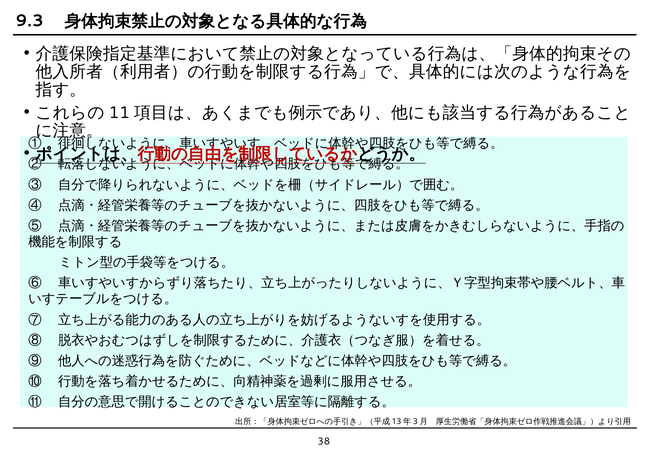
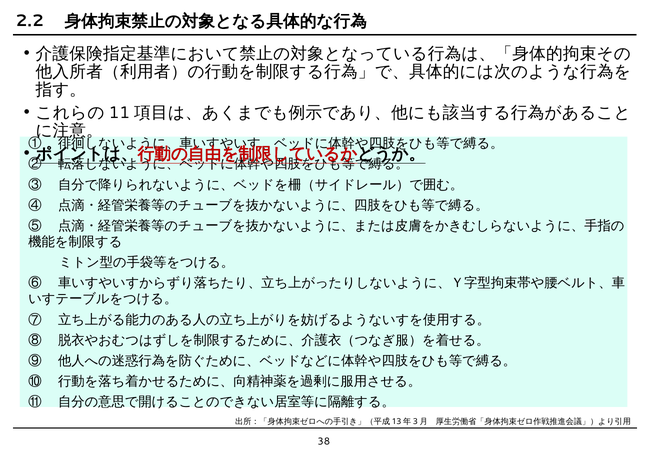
9.3: 9.3 -> 2.2 (30, 21)
